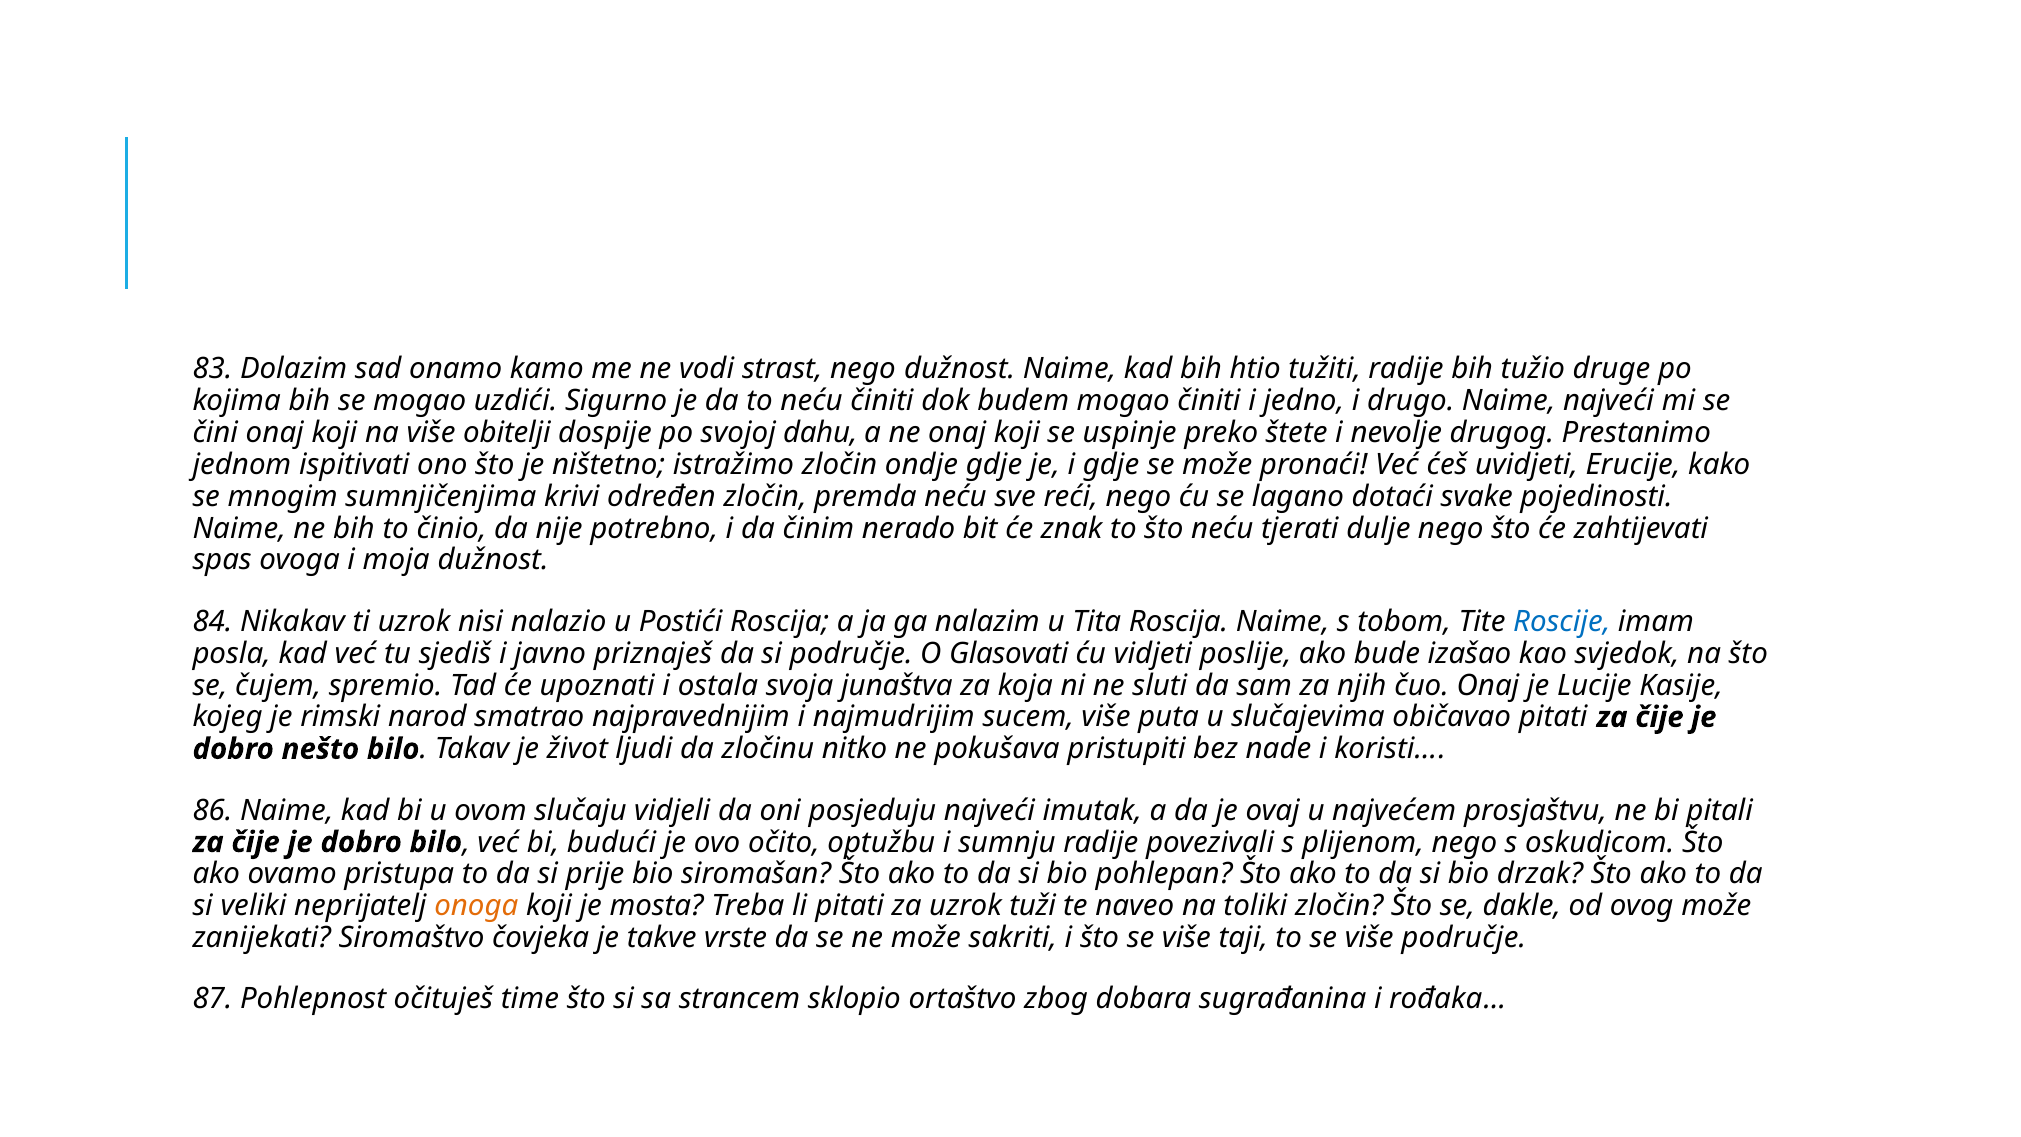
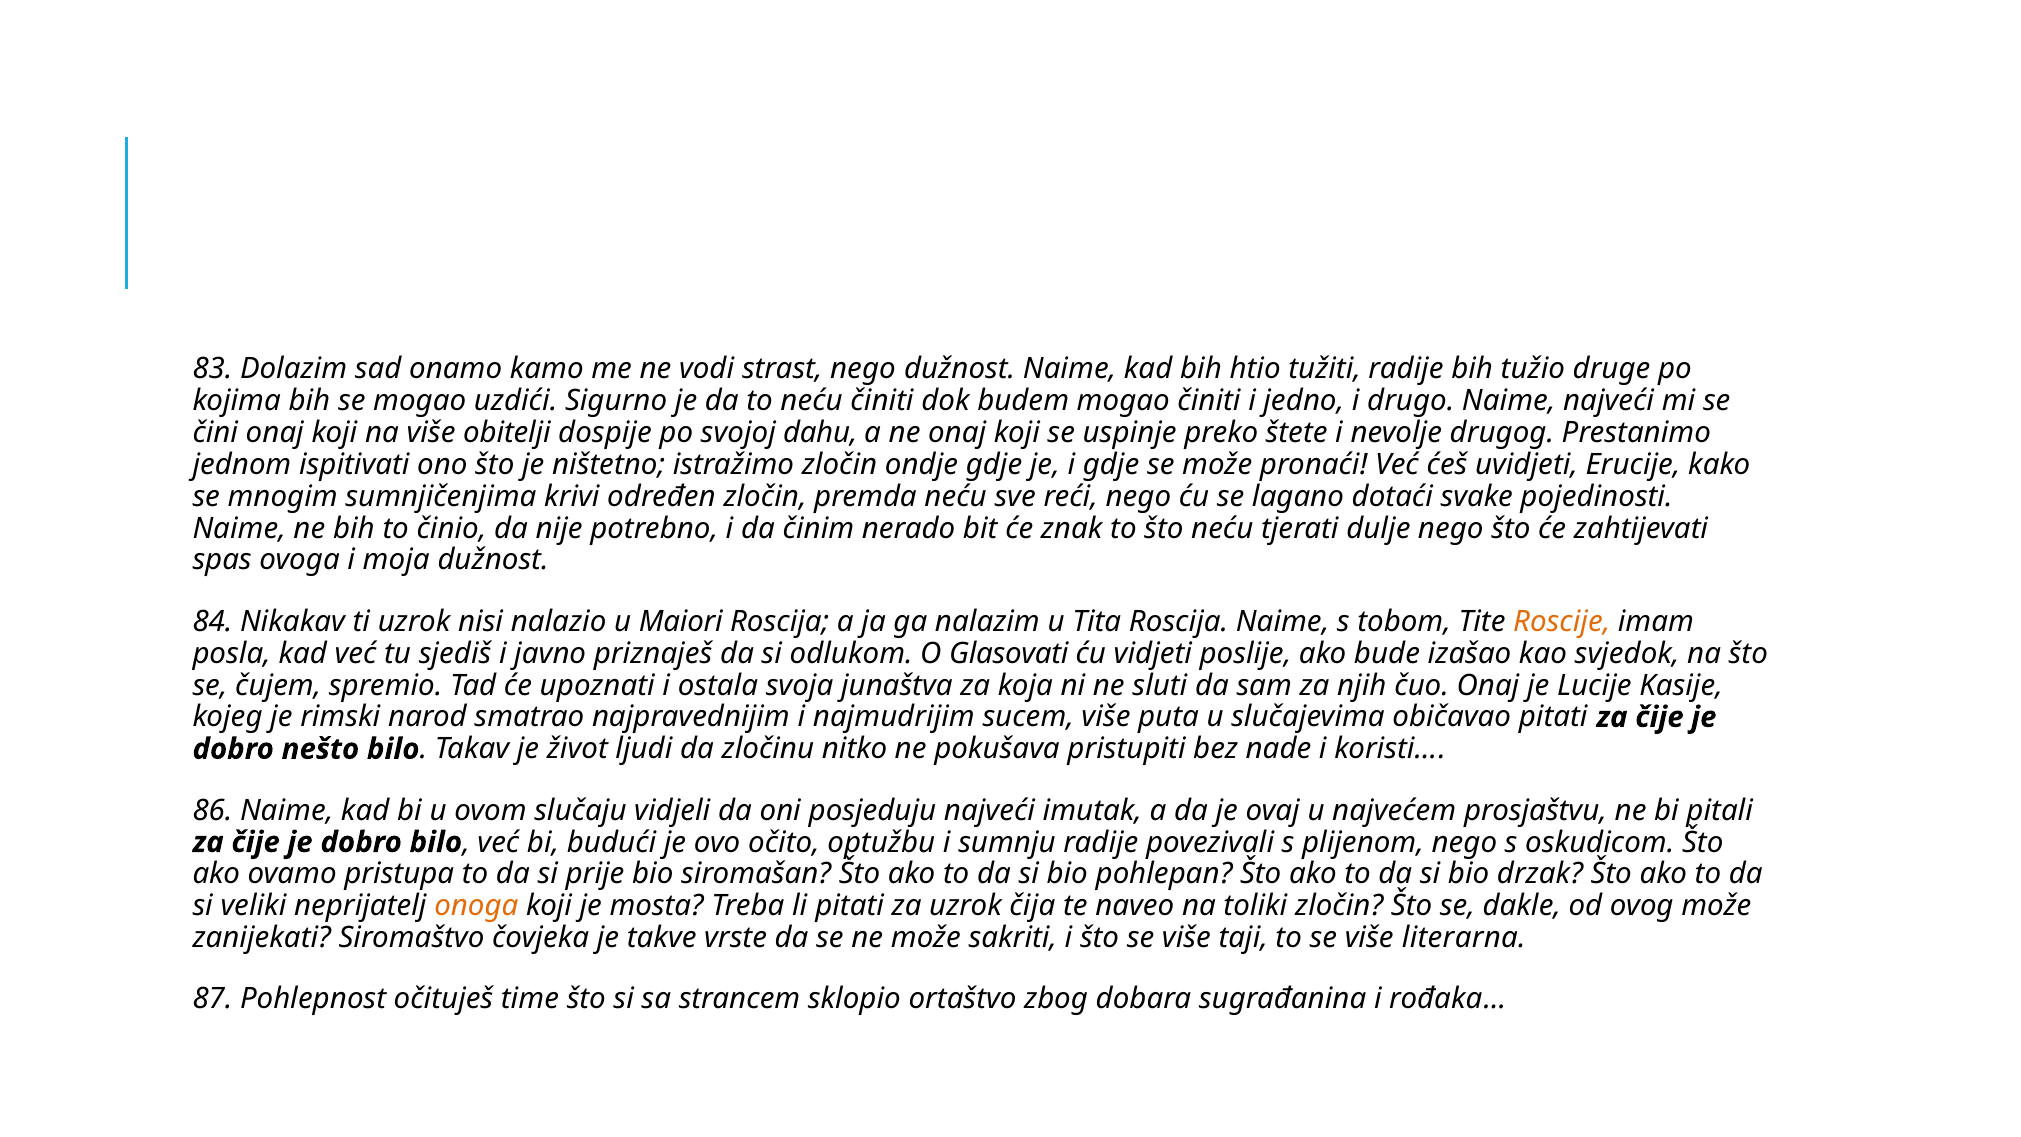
Postići: Postići -> Maiori (681, 621)
Roscije colour: blue -> orange (1562, 621)
si područje: područje -> odlukom (851, 653)
tuži: tuži -> čija (1032, 906)
više područje: područje -> literarna (1464, 938)
